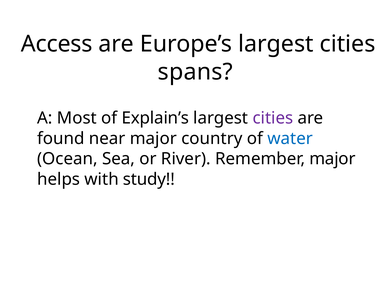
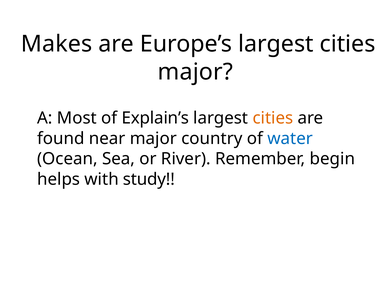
Access: Access -> Makes (57, 44)
spans: spans -> major (195, 72)
cities colour: purple -> orange (273, 118)
Remember major: major -> begin (332, 159)
